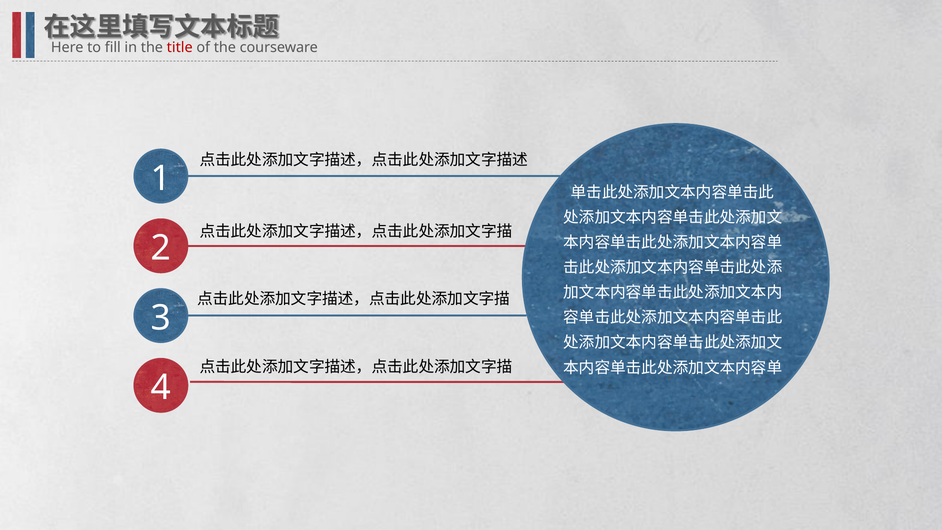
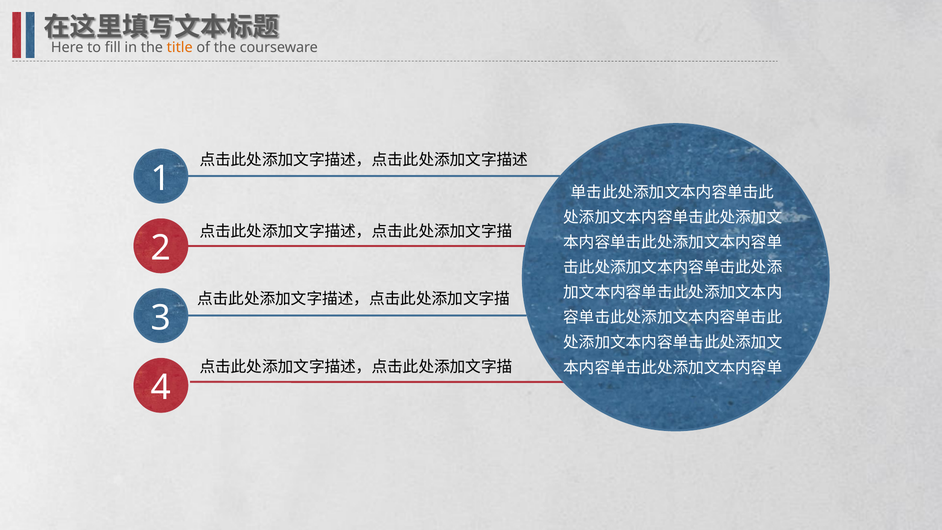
title colour: red -> orange (180, 48)
